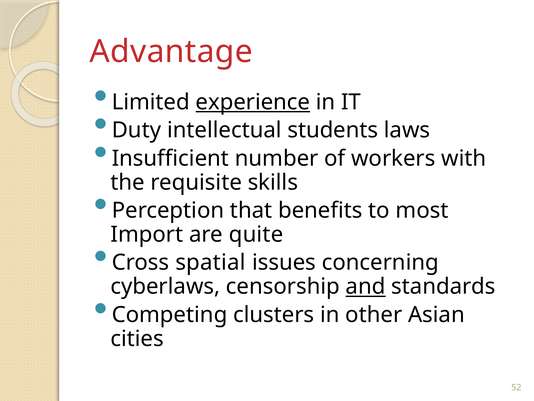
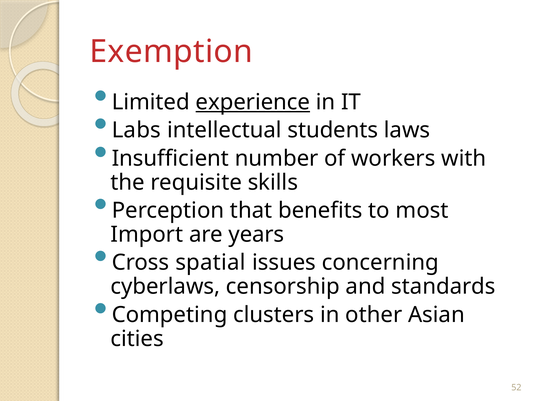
Advantage: Advantage -> Exemption (171, 52)
Duty: Duty -> Labs (136, 130)
quite: quite -> years (256, 234)
and underline: present -> none (366, 286)
